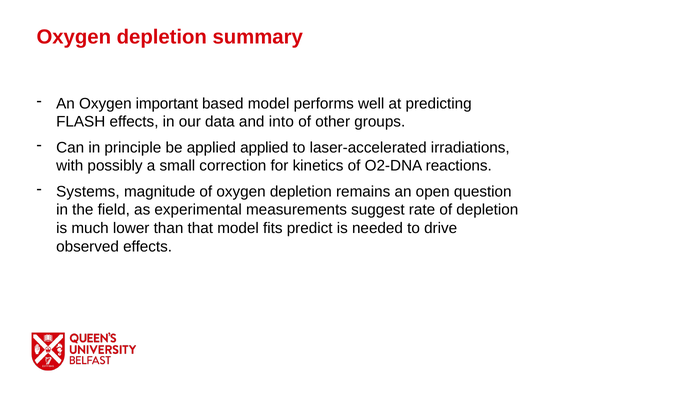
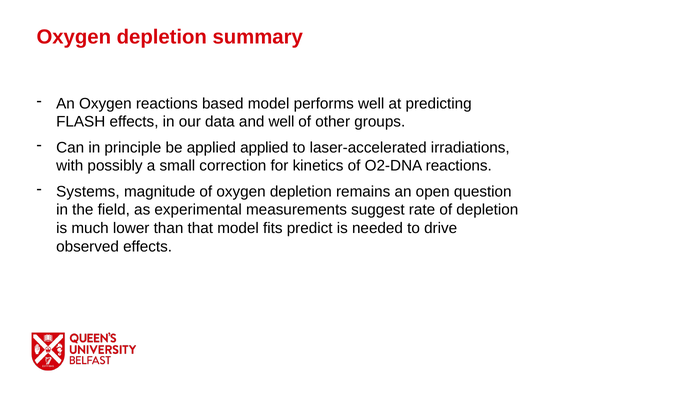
Oxygen important: important -> reactions (167, 104)
and into: into -> well (281, 122)
